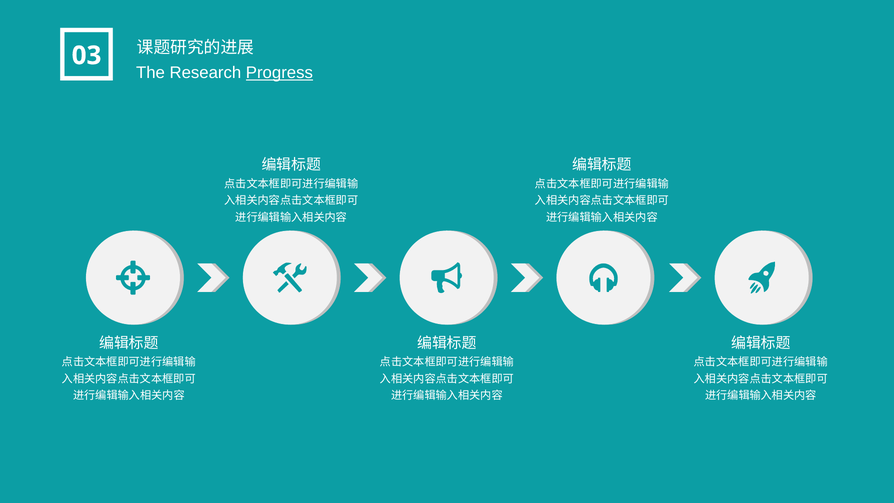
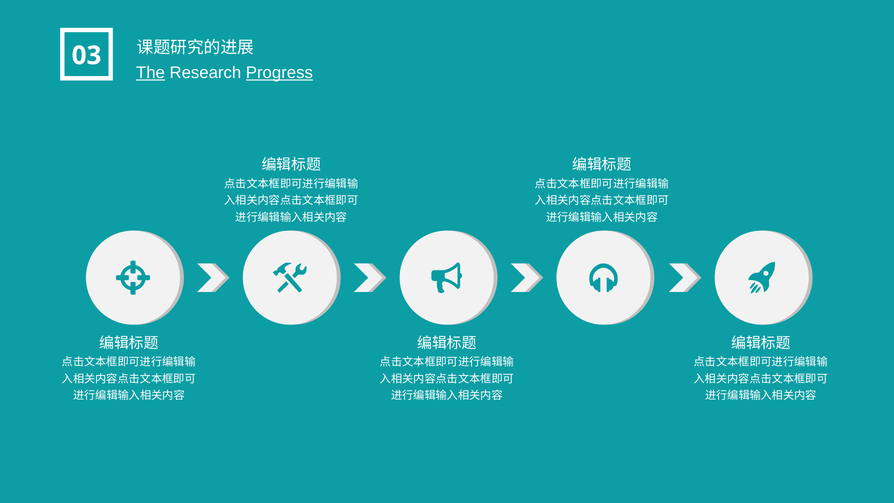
The underline: none -> present (151, 73)
